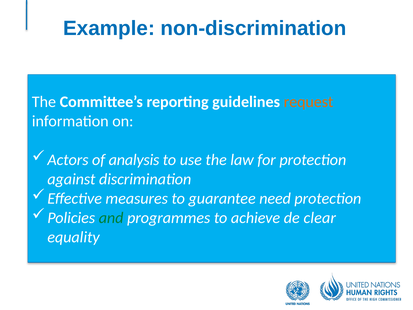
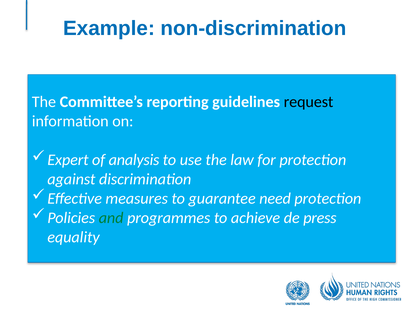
request colour: orange -> black (309, 102)
Actors: Actors -> Expert (68, 160)
clear: clear -> press (320, 218)
